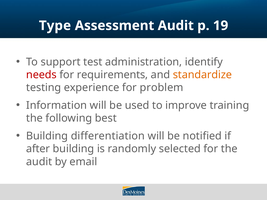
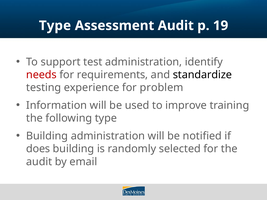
standardize colour: orange -> black (202, 75)
following best: best -> type (106, 118)
Building differentiation: differentiation -> administration (108, 136)
after: after -> does (38, 149)
